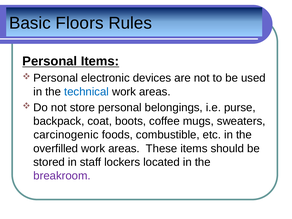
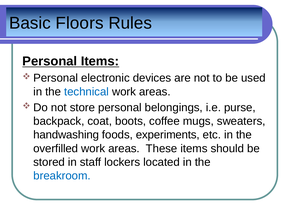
carcinogenic: carcinogenic -> handwashing (66, 135)
combustible: combustible -> experiments (168, 135)
breakroom colour: purple -> blue (62, 176)
